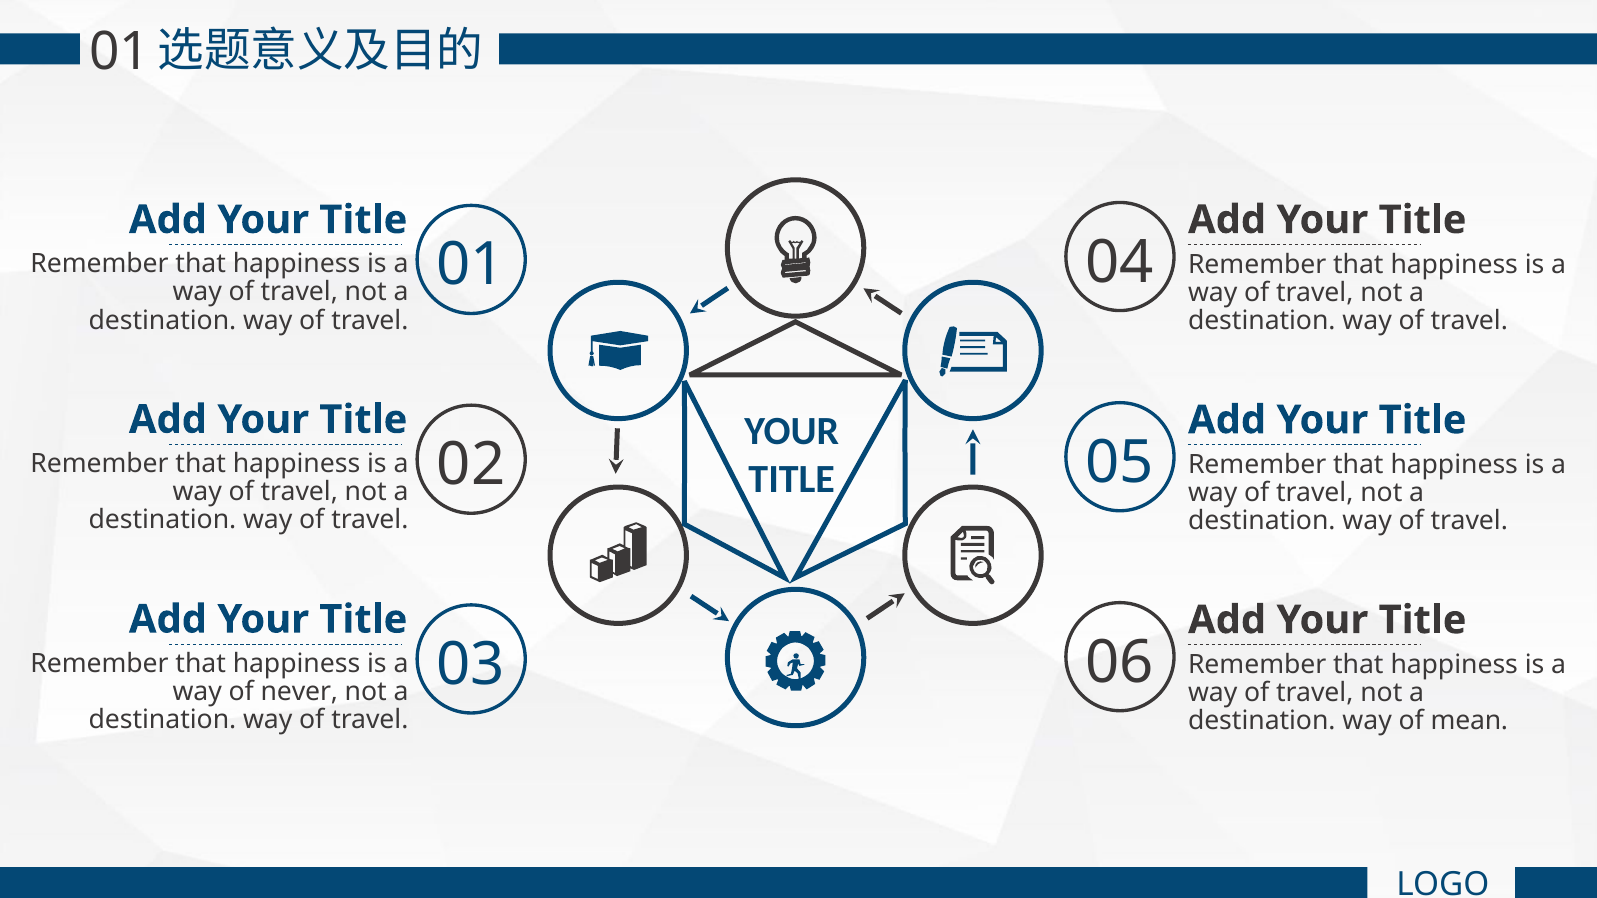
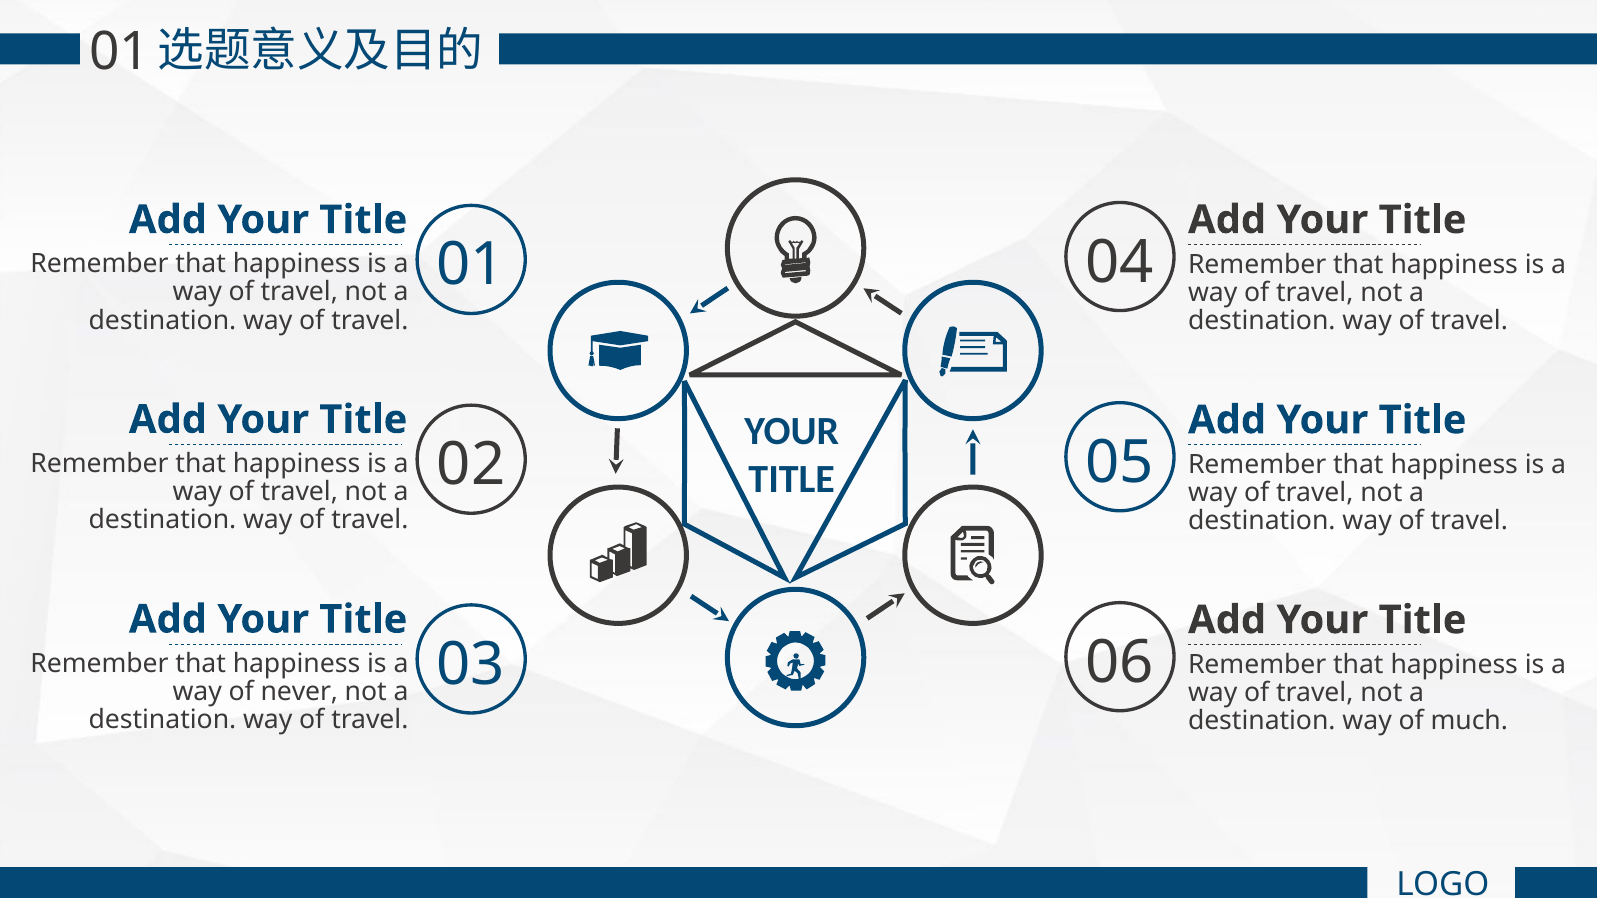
mean: mean -> much (1469, 721)
